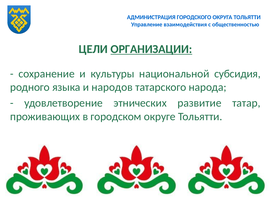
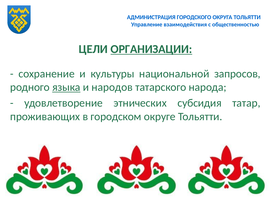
субсидия: субсидия -> запросов (237, 74)
языка underline: none -> present (66, 87)
развитие: развитие -> субсидия (200, 103)
